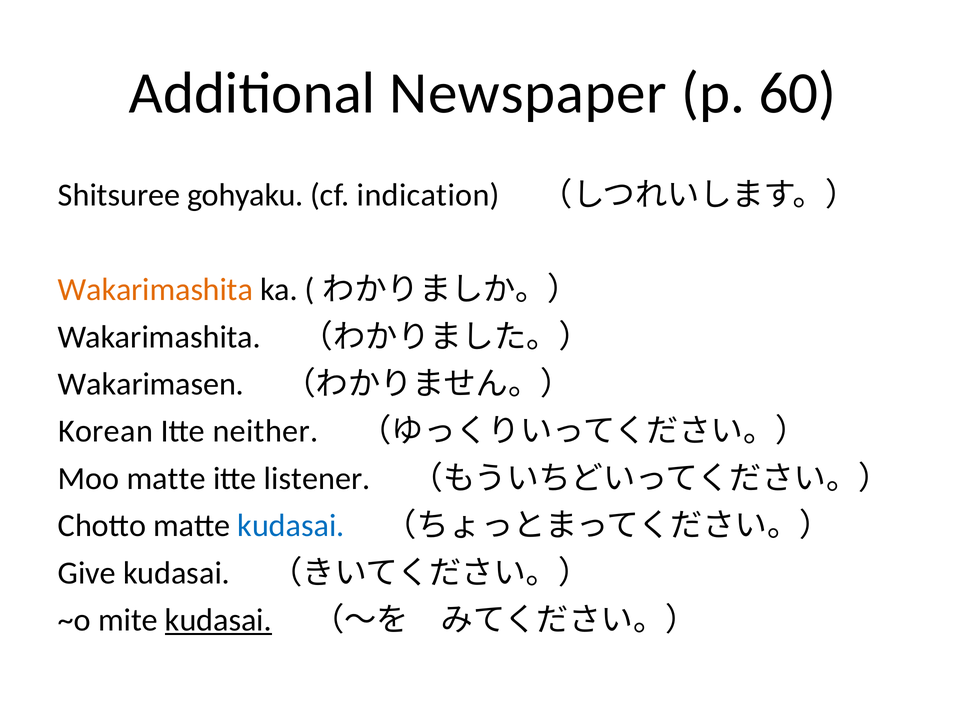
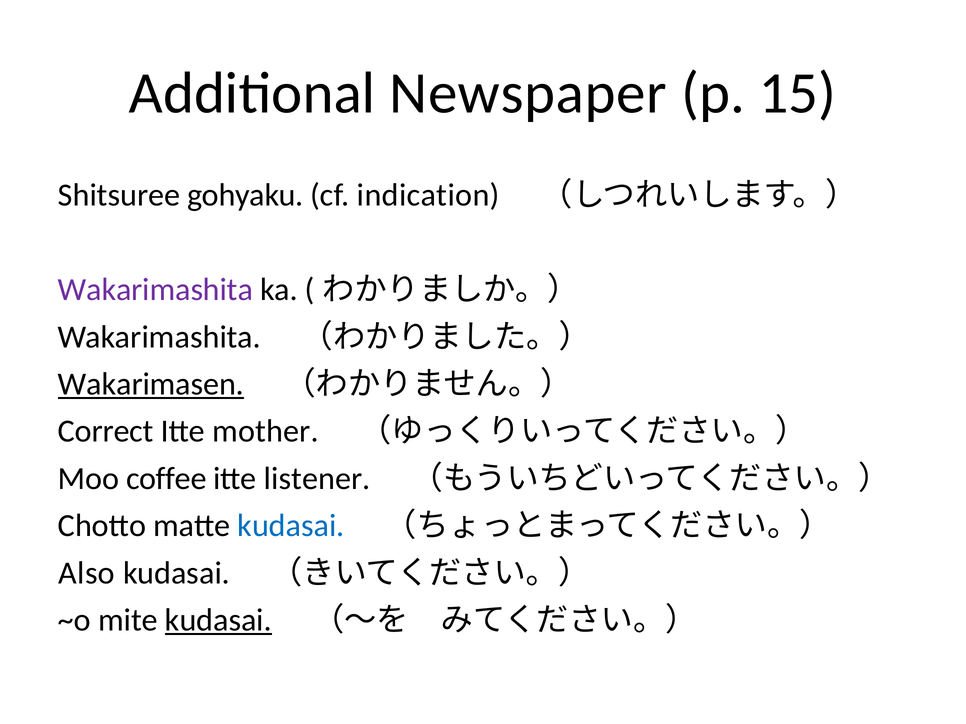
60: 60 -> 15 (797, 94)
Wakarimashita colour: orange -> purple (155, 290)
Wakarimasen underline: none -> present (151, 384)
Korean: Korean -> Correct (106, 432)
neither: neither -> mother (266, 432)
Moo matte: matte -> coffee (166, 479)
Give: Give -> Also (87, 573)
